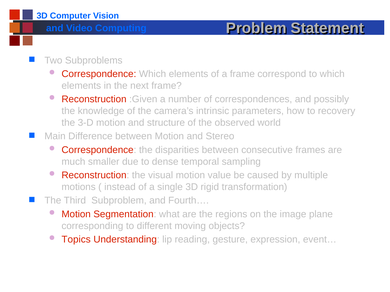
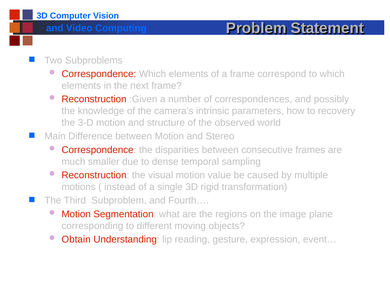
Topics: Topics -> Obtain (76, 240)
